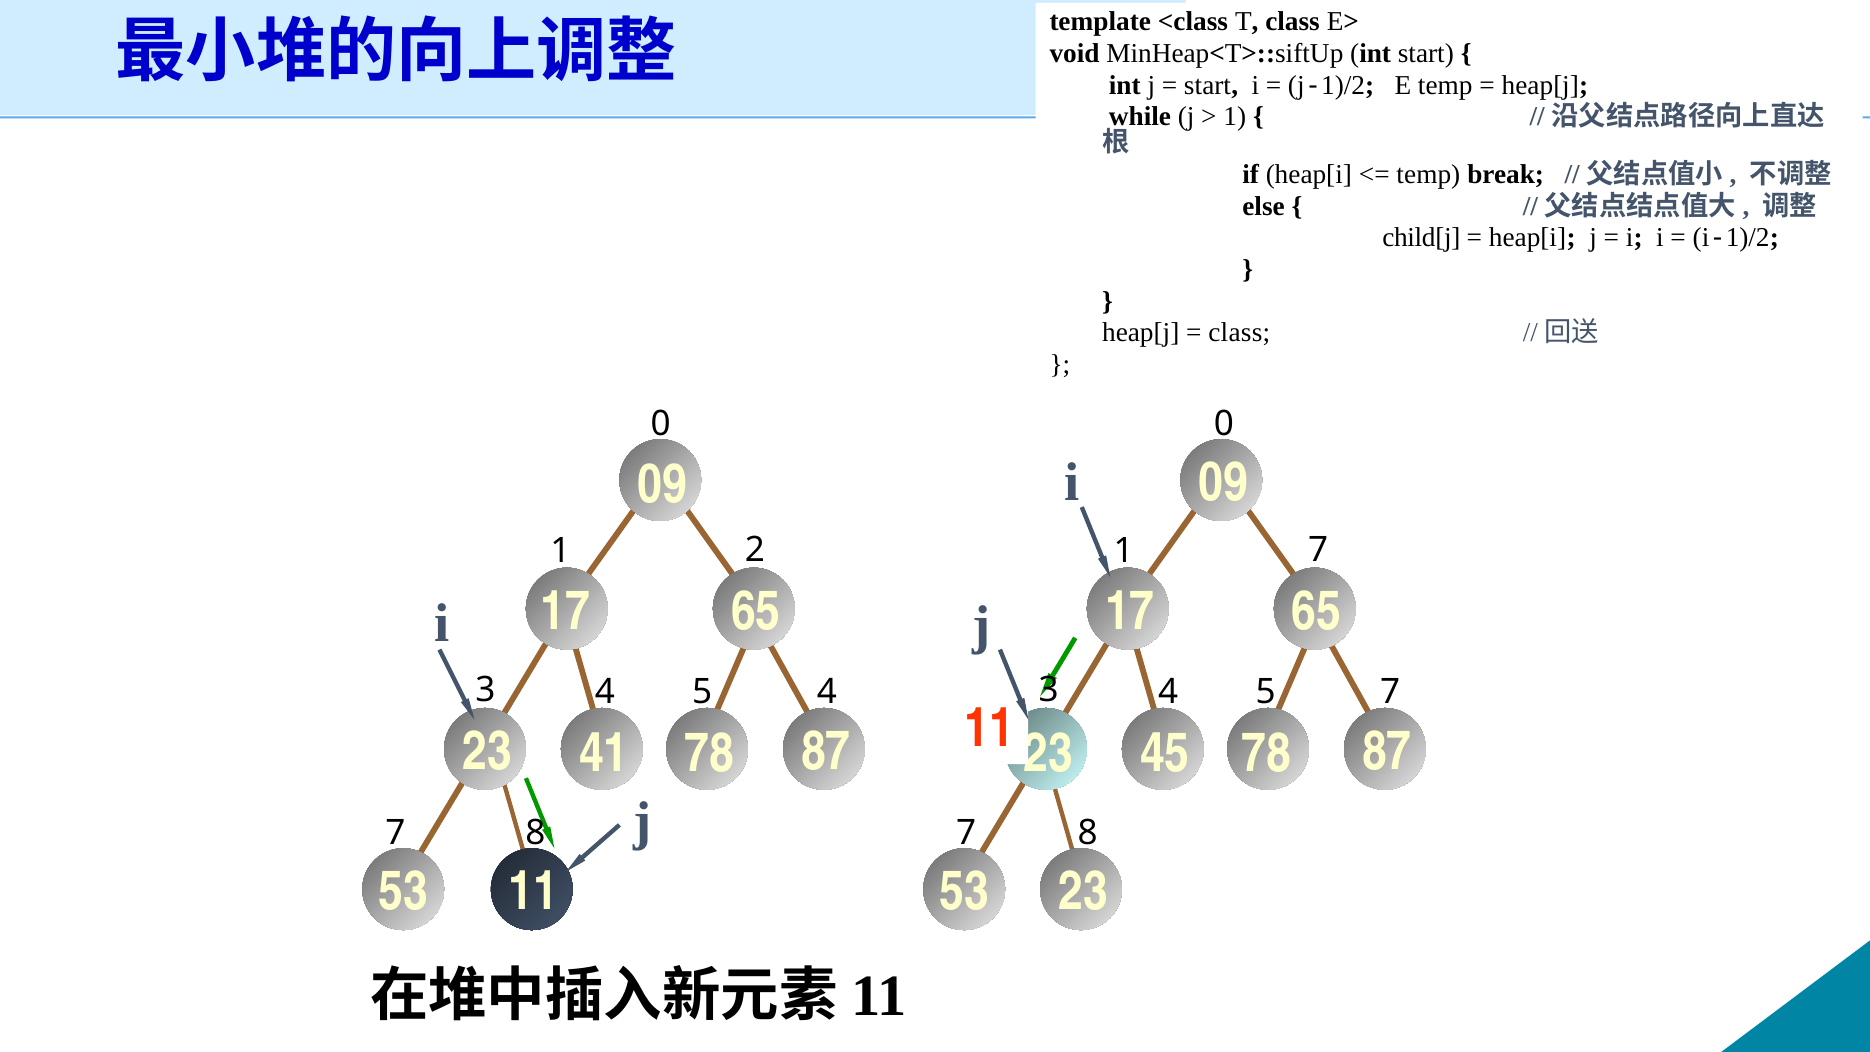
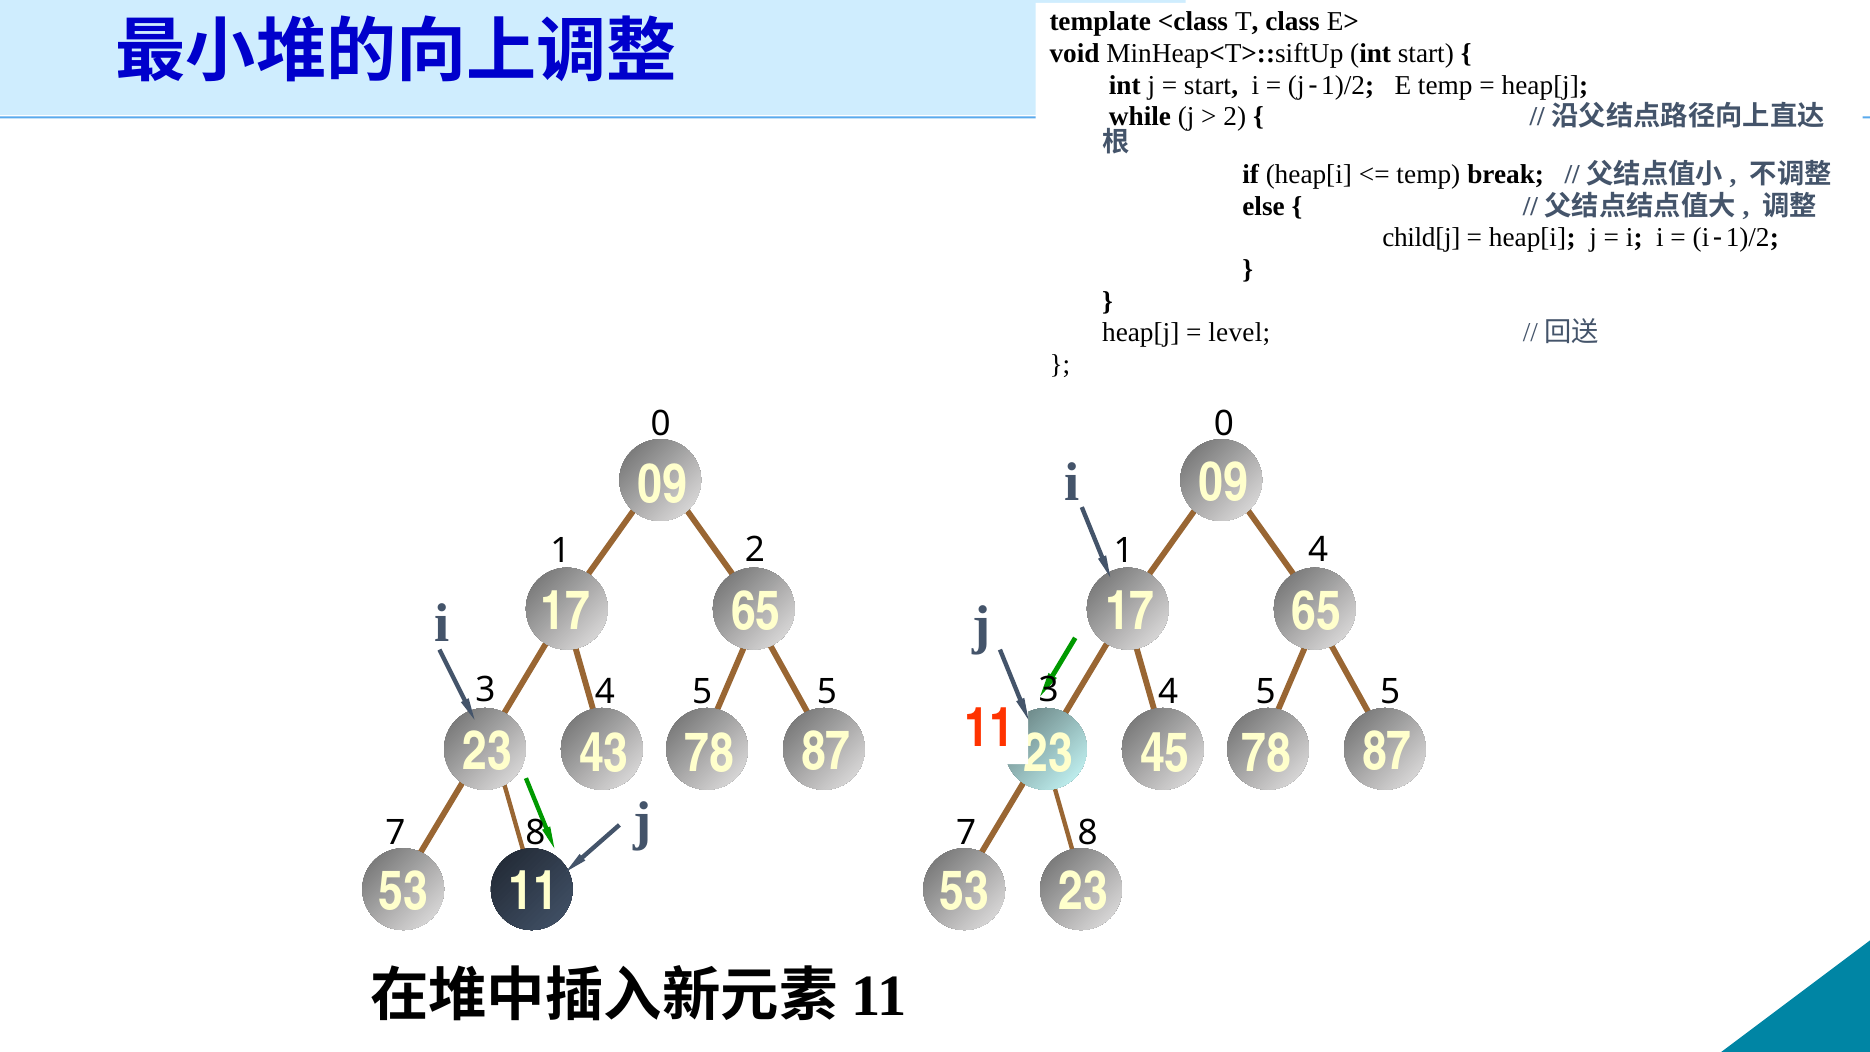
1: 1 -> 2 (1235, 117)
class: class -> level (1239, 333)
1 7: 7 -> 4 (1318, 549)
4: 4 -> 5 (827, 692)
7: 7 -> 5 (1390, 692)
41: 41 -> 43 (604, 754)
